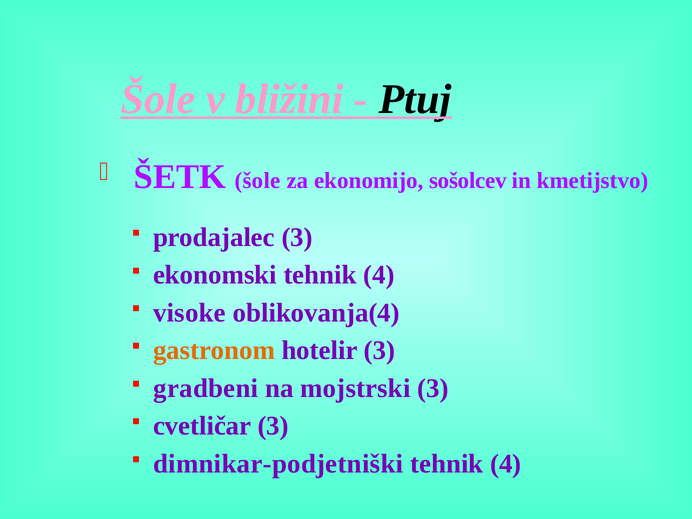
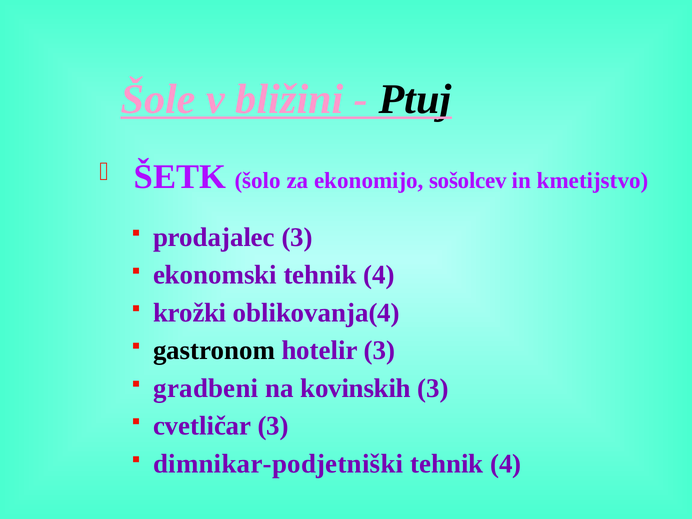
ŠETK šole: šole -> šolo (258, 180)
visoke: visoke -> krožki (190, 313)
gastronom colour: orange -> black (214, 351)
mojstrski: mojstrski -> kovinskih (356, 388)
